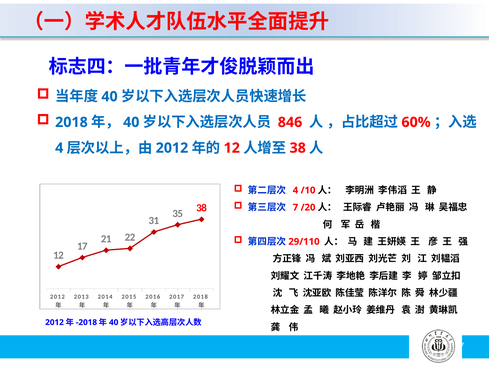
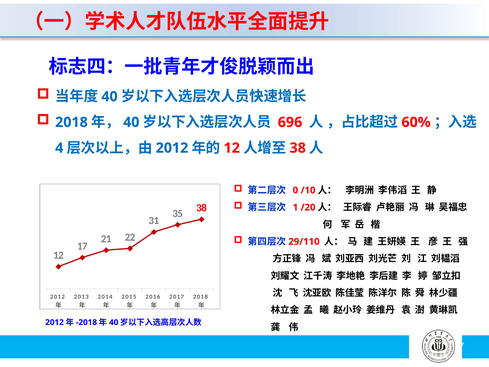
846: 846 -> 696 (290, 122)
4: 4 -> 0 (295, 190)
7: 7 -> 1 (295, 207)
